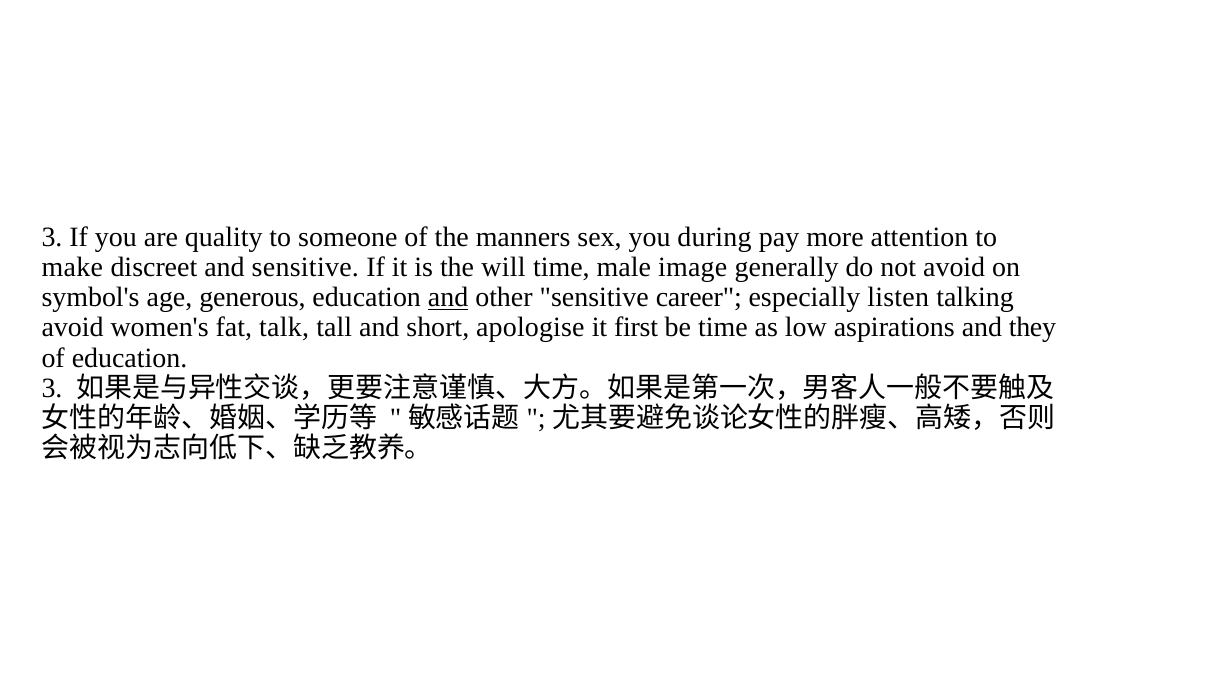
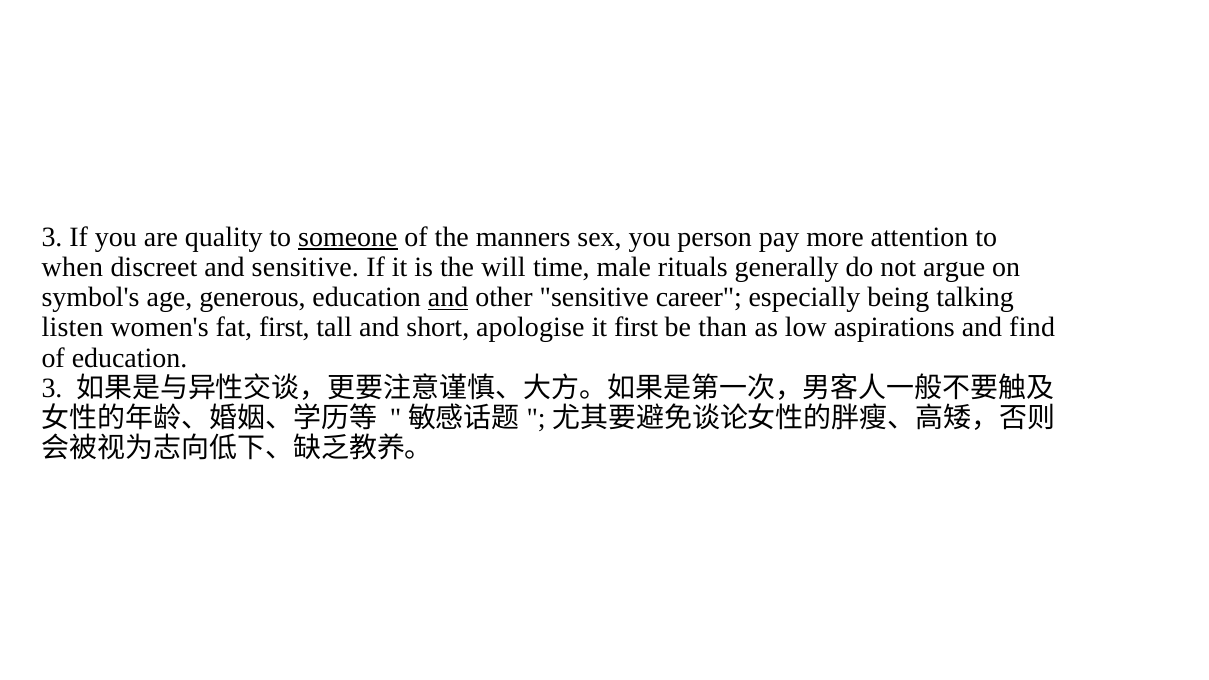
someone underline: none -> present (348, 237)
during: during -> person (715, 237)
make: make -> when (72, 267)
image: image -> rituals (693, 267)
not avoid: avoid -> argue (954, 267)
listen: listen -> being (898, 298)
avoid: avoid -> listen (72, 328)
fat talk: talk -> first (284, 328)
be time: time -> than (723, 328)
they: they -> find (1032, 328)
